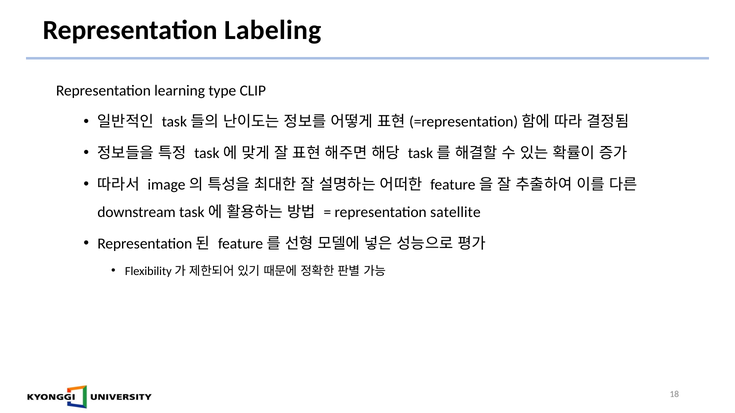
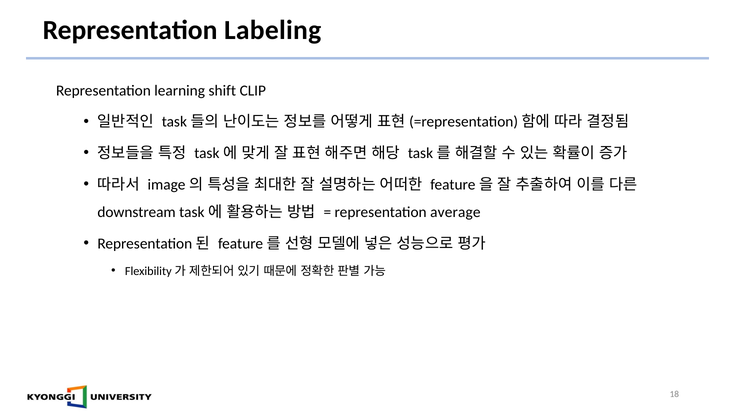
type: type -> shift (222, 91)
satellite: satellite -> average (455, 212)
